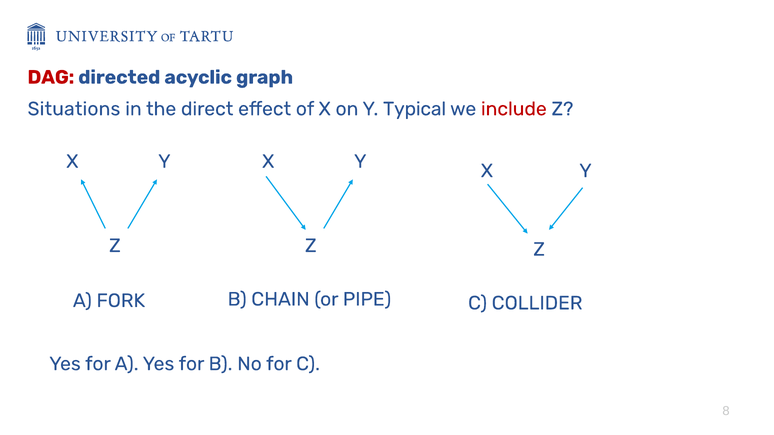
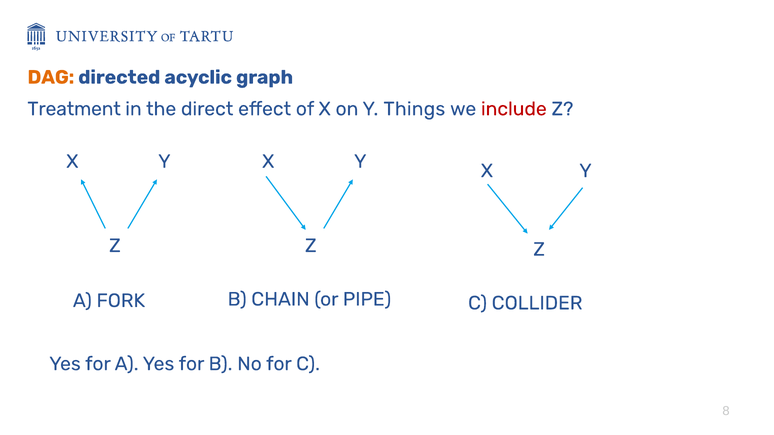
DAG colour: red -> orange (51, 77)
Situations: Situations -> Treatment (74, 109)
Typical: Typical -> Things (414, 109)
